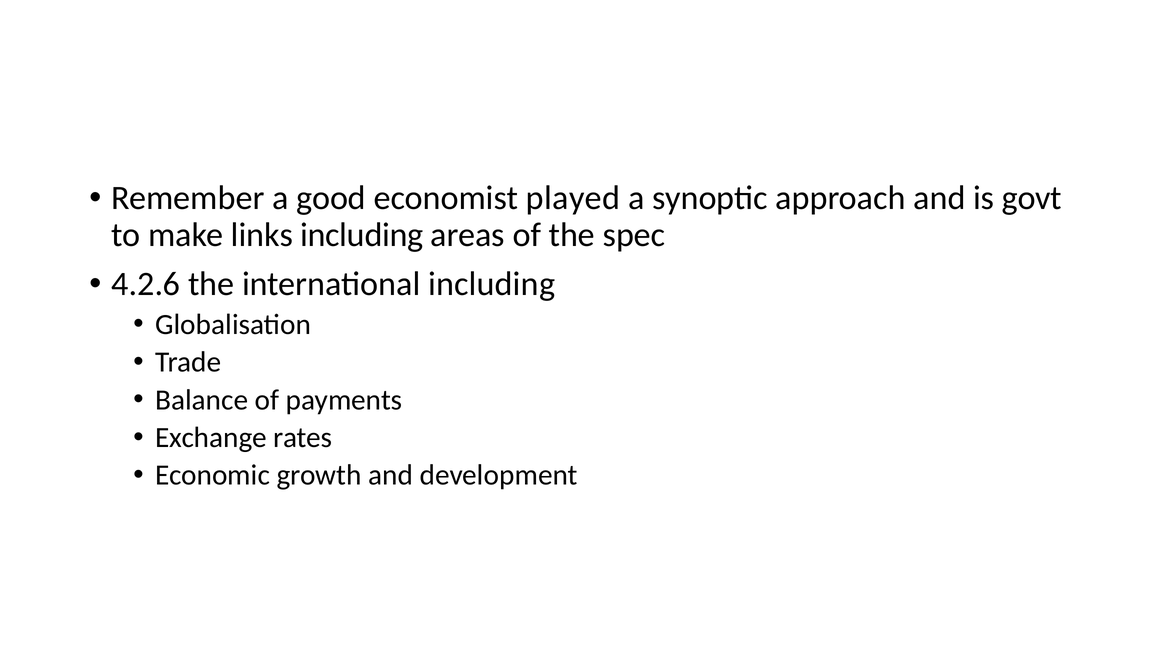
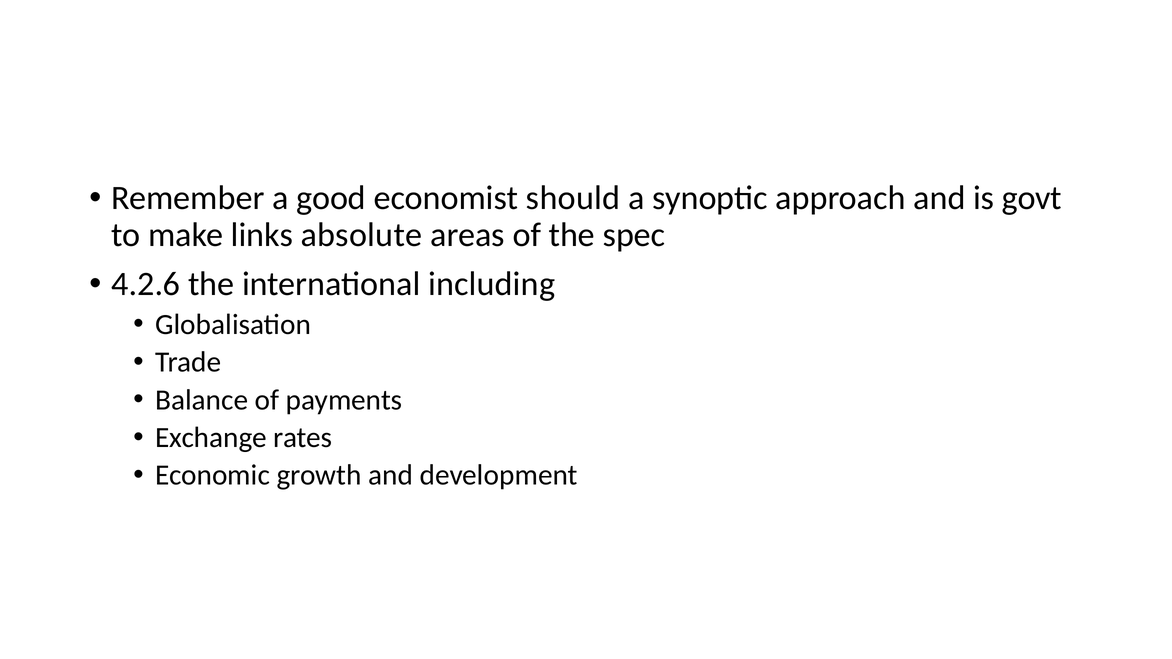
played: played -> should (573, 198)
links including: including -> absolute (361, 235)
